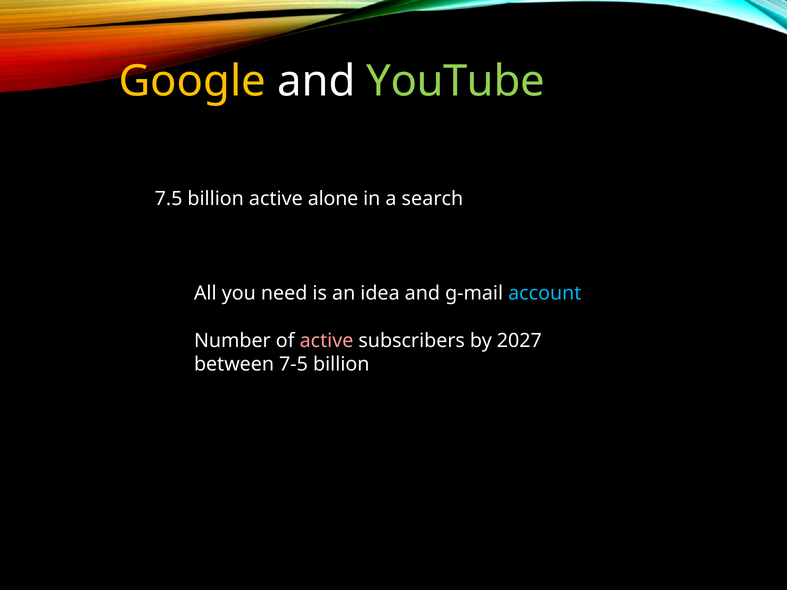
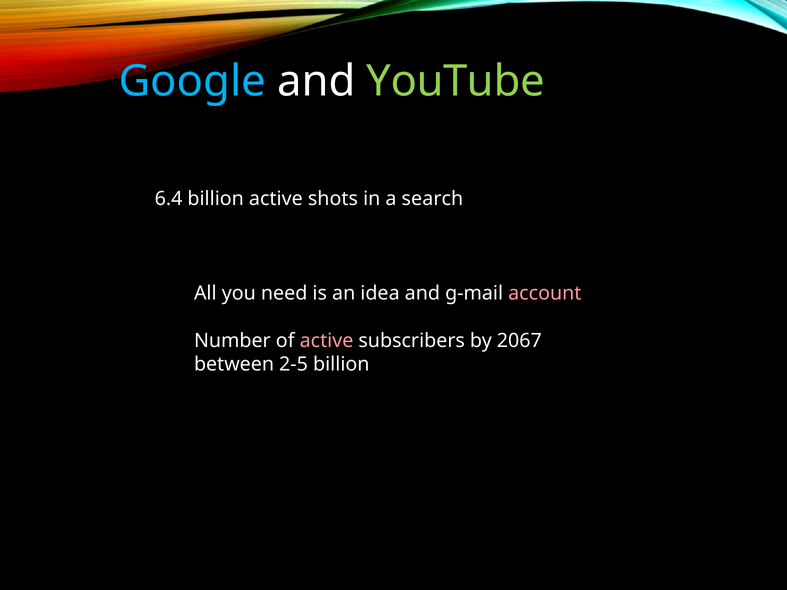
Google colour: yellow -> light blue (192, 82)
7.5: 7.5 -> 6.4 (169, 199)
alone: alone -> shots (333, 199)
account colour: light blue -> pink (545, 294)
2027: 2027 -> 2067 (519, 341)
7-5: 7-5 -> 2-5 (294, 364)
